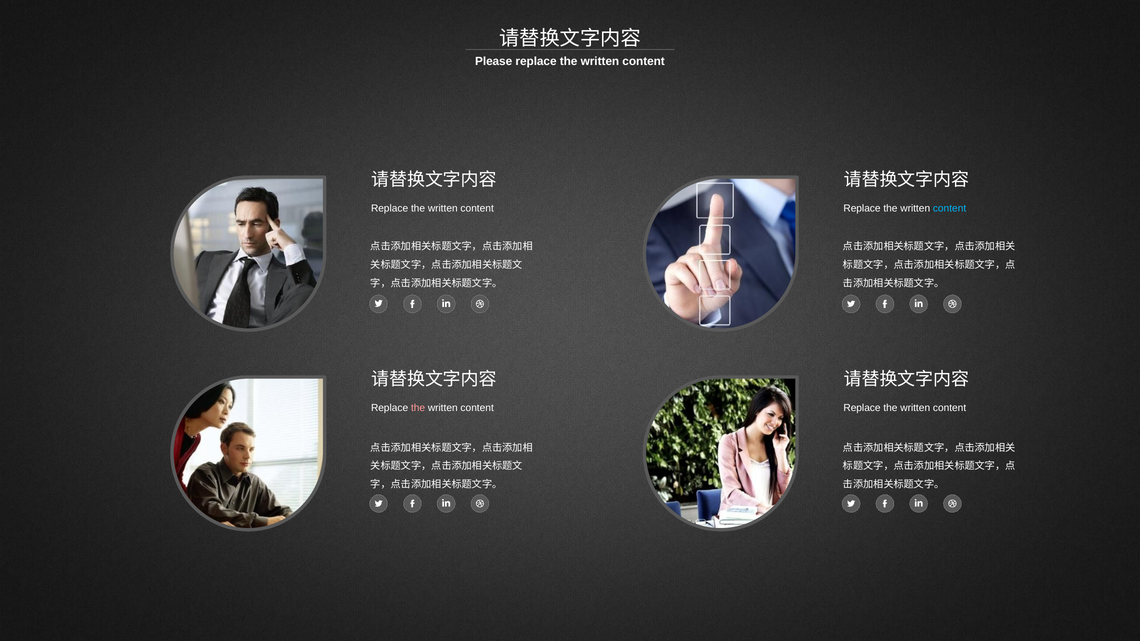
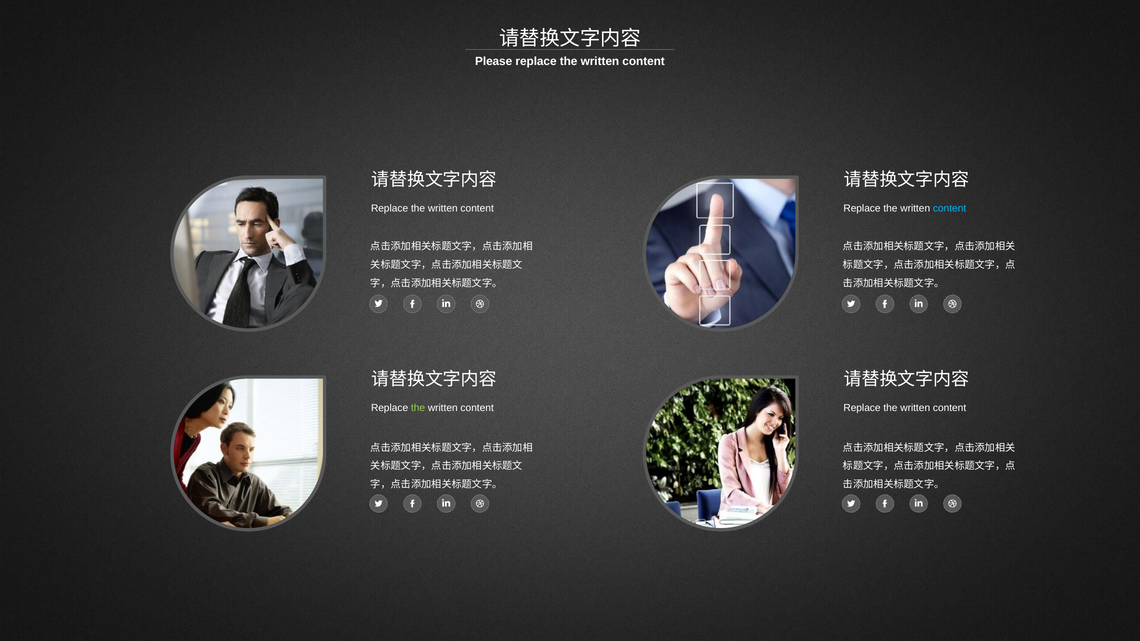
the colour: pink -> light green (418, 408)
